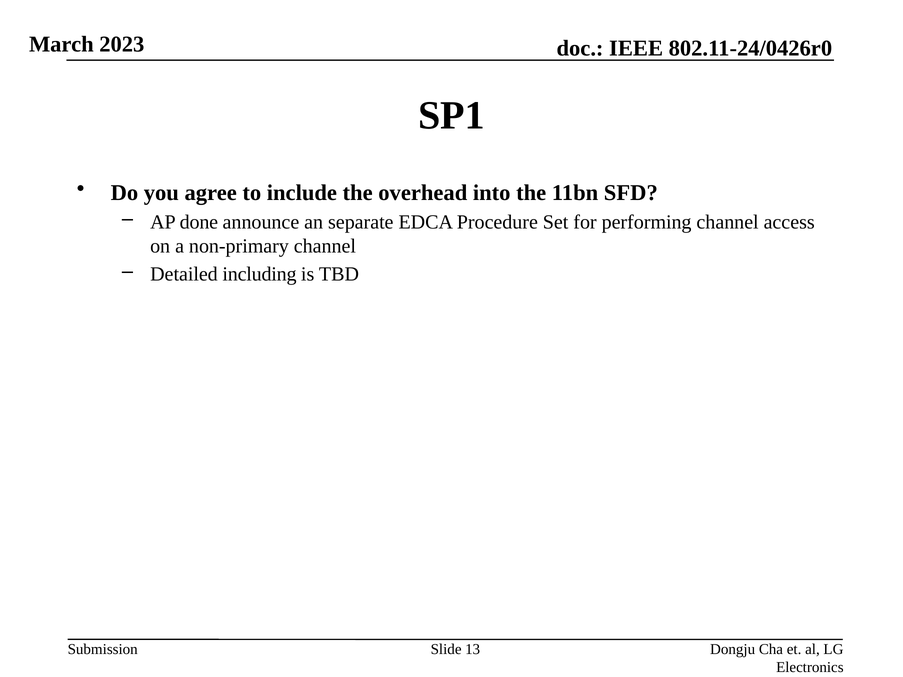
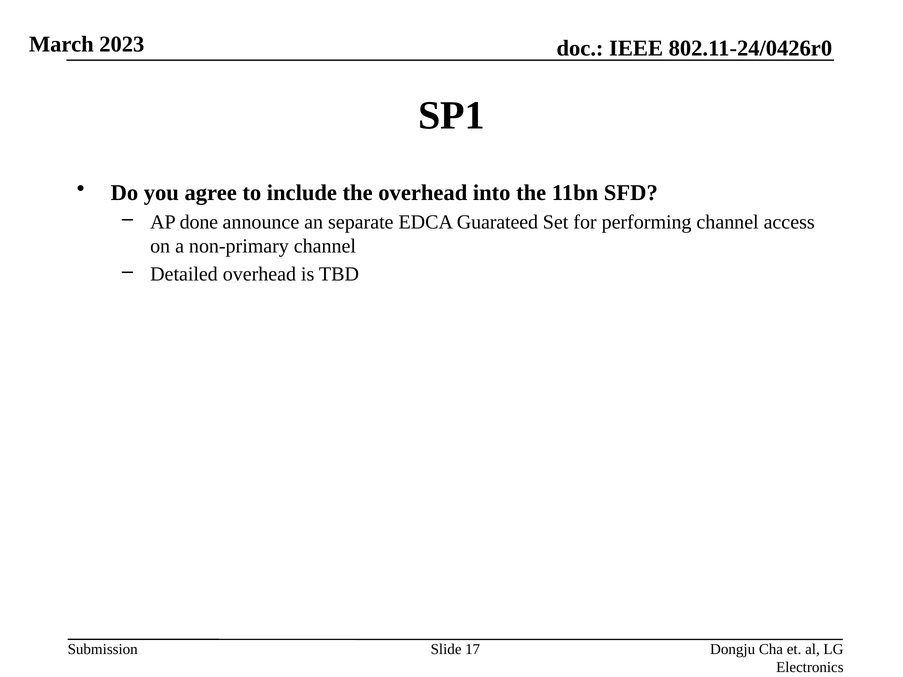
Procedure: Procedure -> Guarateed (497, 222)
Detailed including: including -> overhead (259, 274)
13: 13 -> 17 (473, 650)
